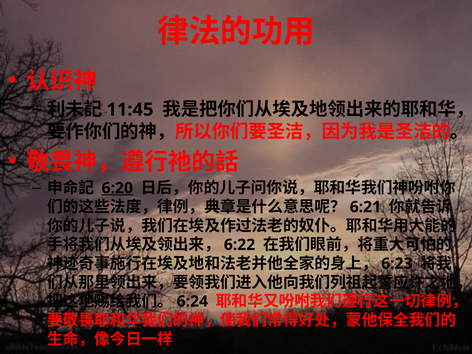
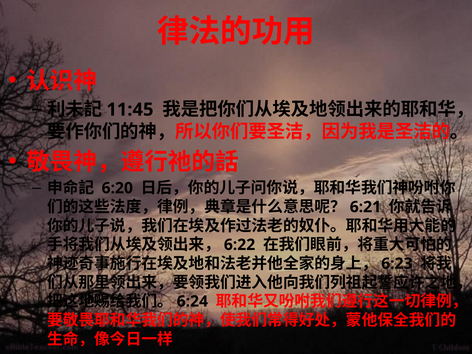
6:20 underline: present -> none (117, 188)
